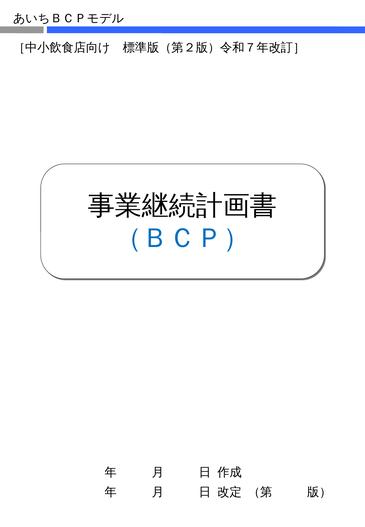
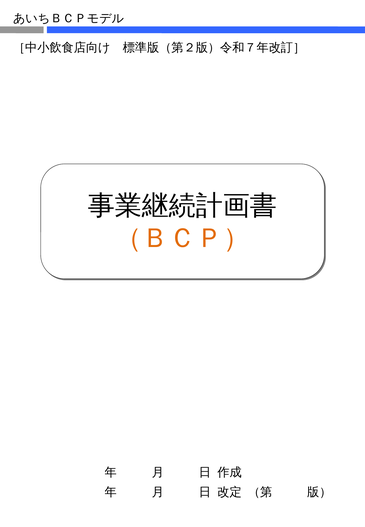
（ＢＣＰ） colour: blue -> orange (183, 238)
